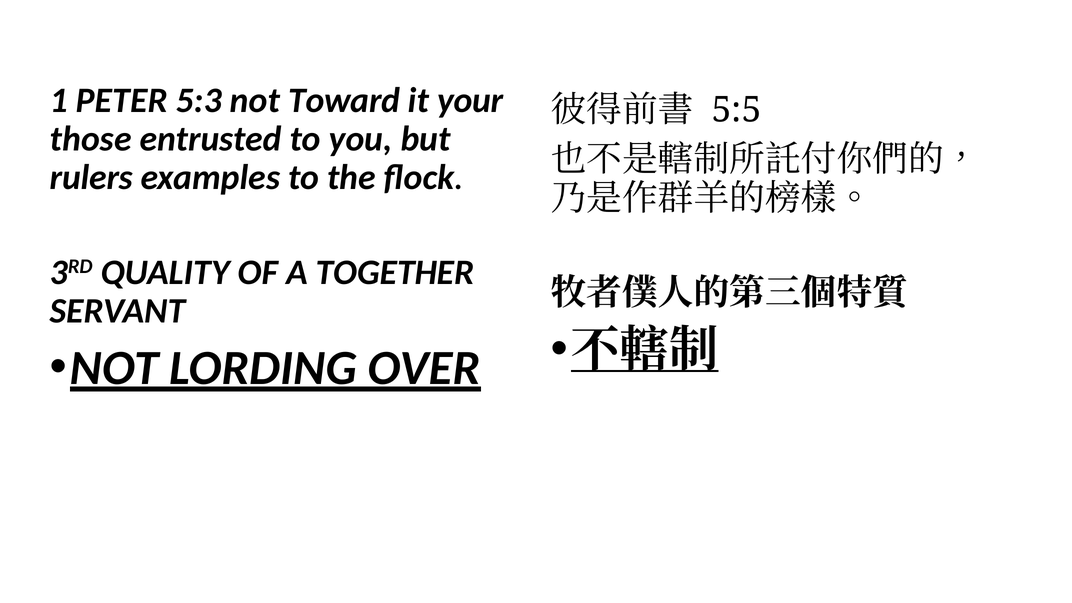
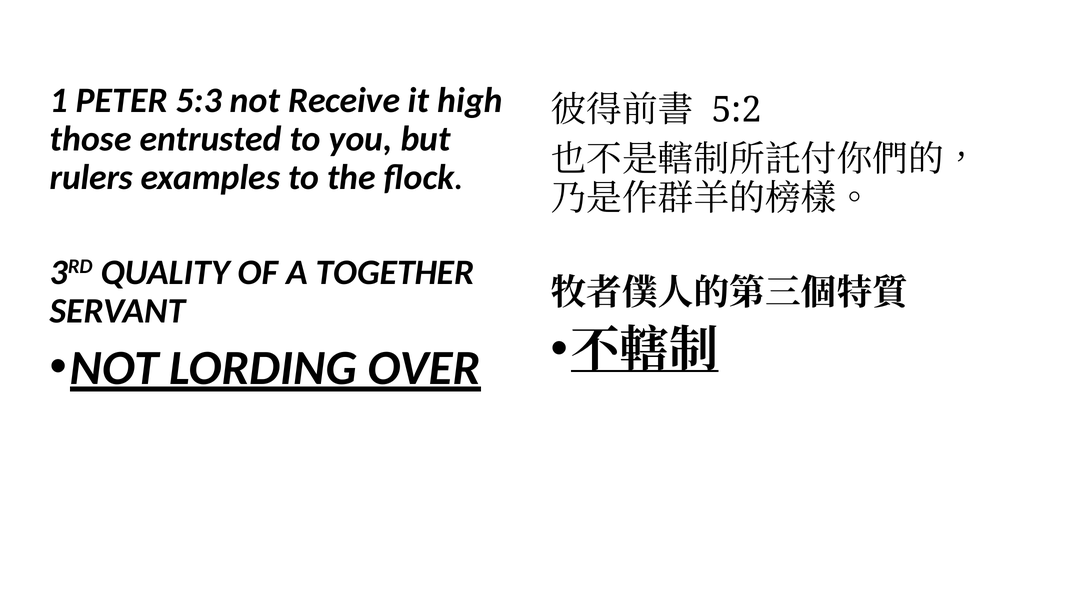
Toward: Toward -> Receive (344, 100)
your: your -> high (470, 100)
5:5: 5:5 -> 5:2 (737, 110)
